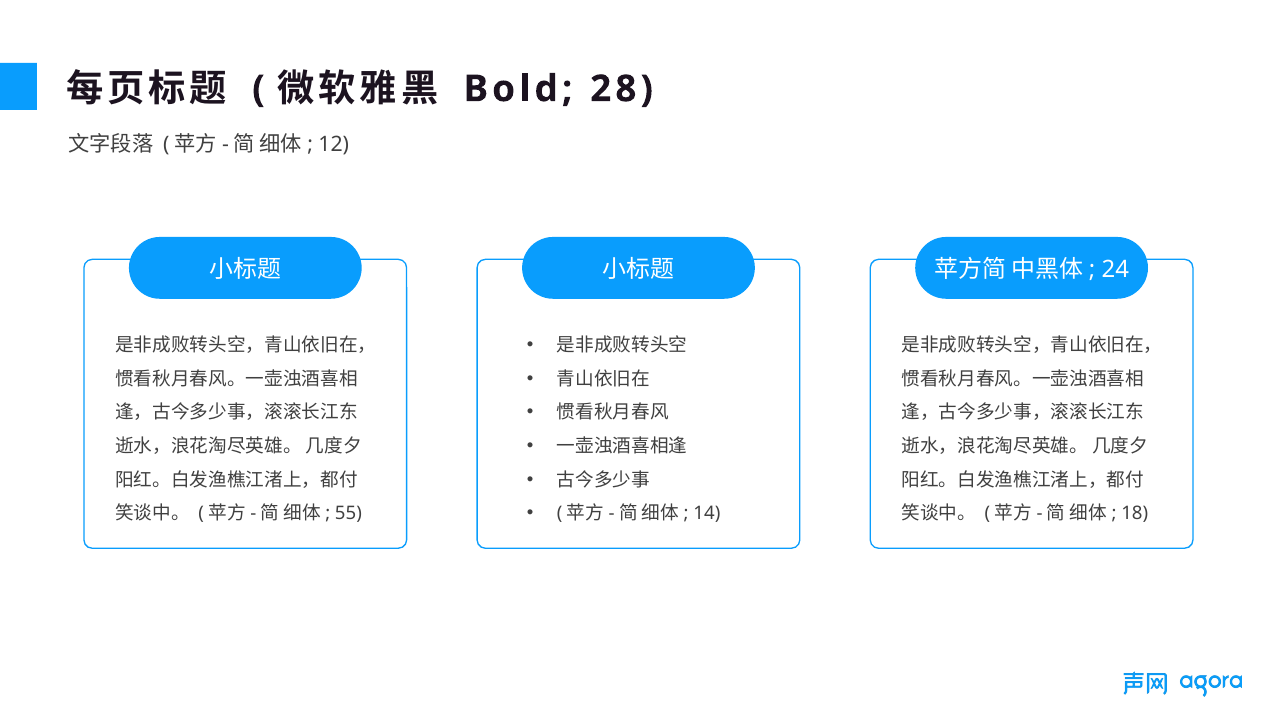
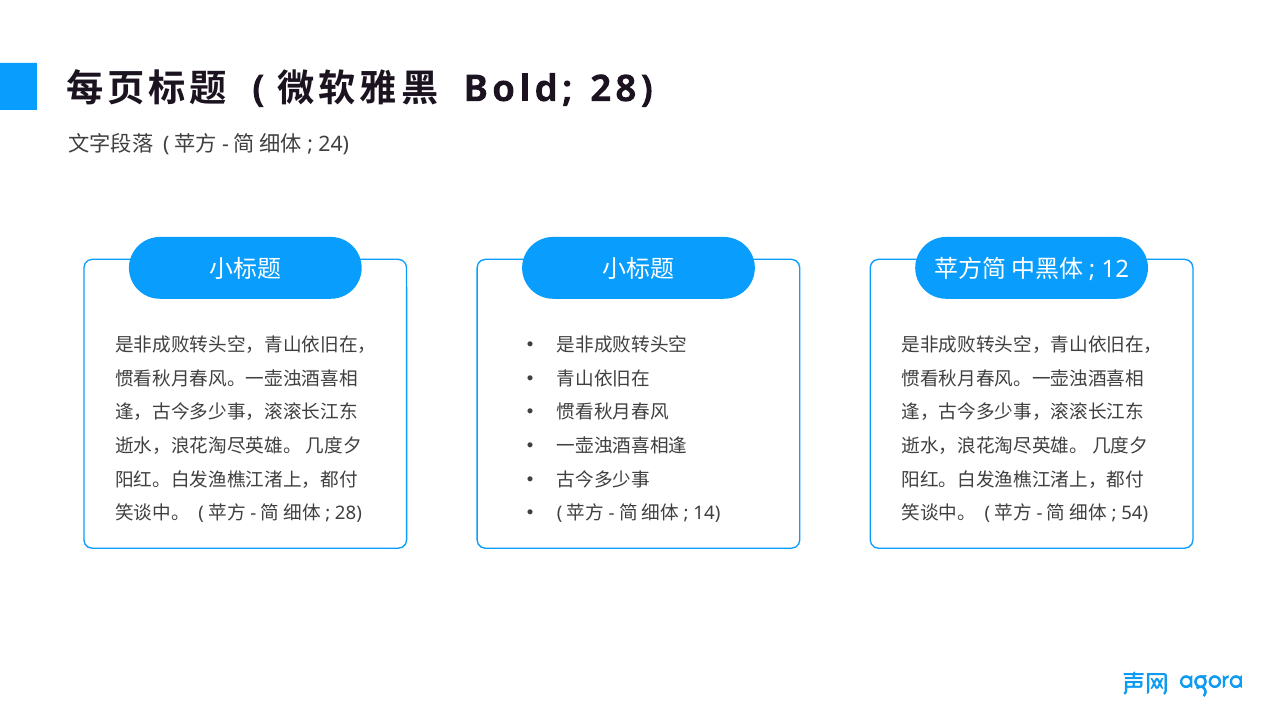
12: 12 -> 24 (334, 145)
24: 24 -> 12 (1115, 269)
55: 55 -> 28 (348, 513)
18: 18 -> 54 (1135, 513)
